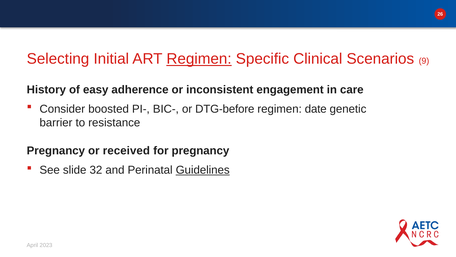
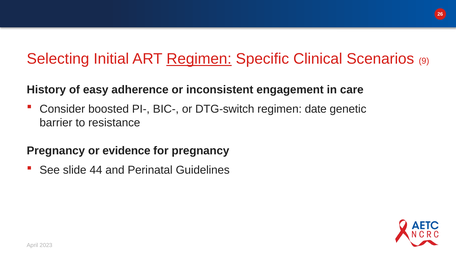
DTG-before: DTG-before -> DTG-switch (225, 109)
received: received -> evidence (126, 150)
32: 32 -> 44 (96, 170)
Guidelines underline: present -> none (203, 170)
